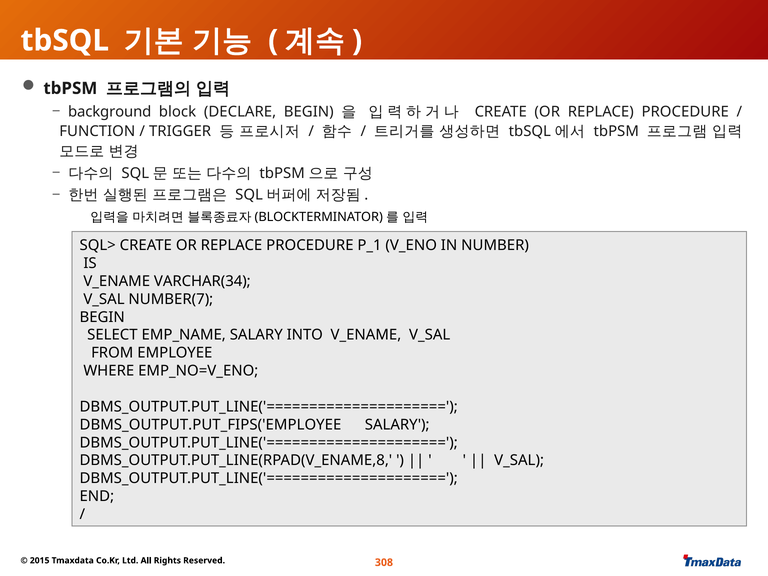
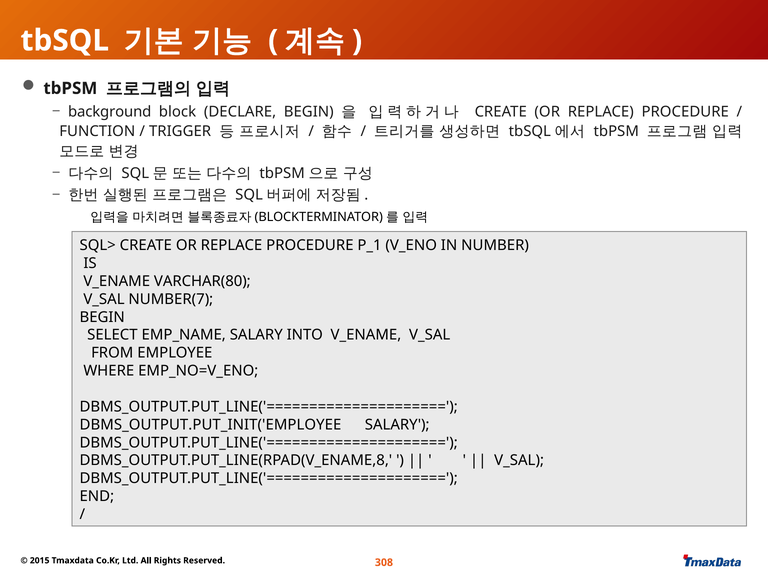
VARCHAR(34: VARCHAR(34 -> VARCHAR(80 (202, 281)
DBMS_OUTPUT.PUT_FIPS('EMPLOYEE: DBMS_OUTPUT.PUT_FIPS('EMPLOYEE -> DBMS_OUTPUT.PUT_INIT('EMPLOYEE (210, 425)
